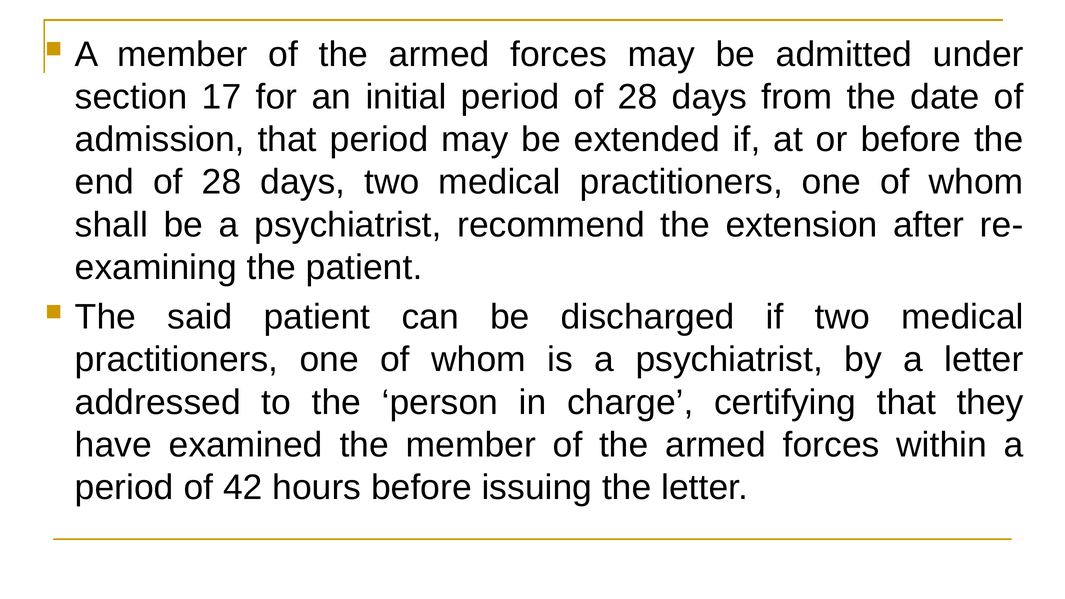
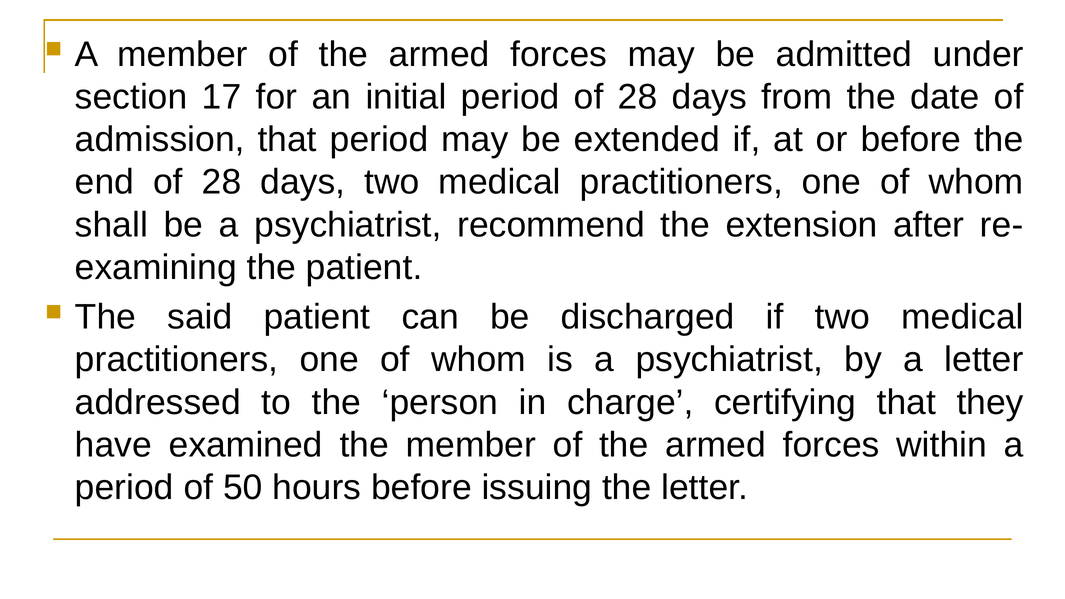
42: 42 -> 50 (243, 488)
